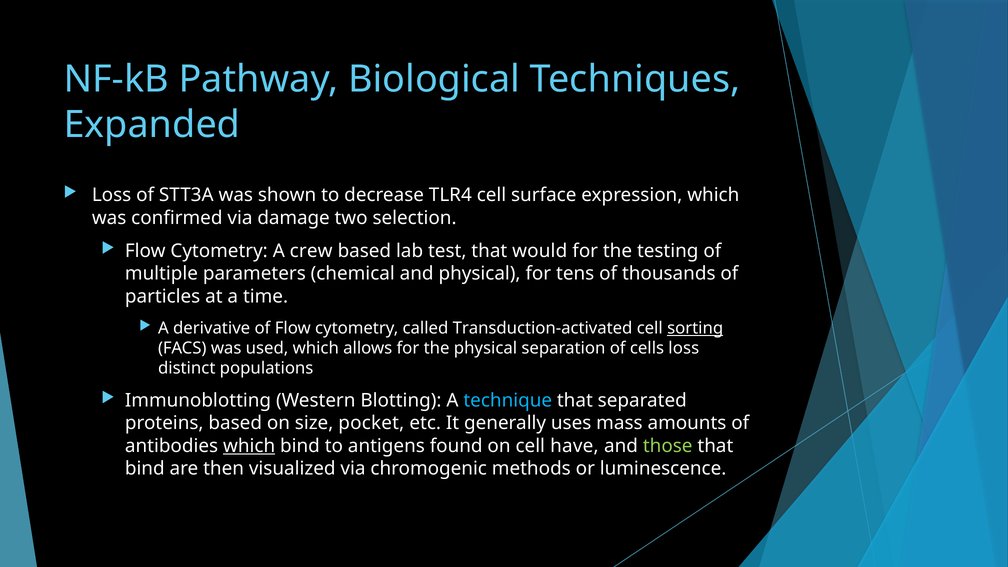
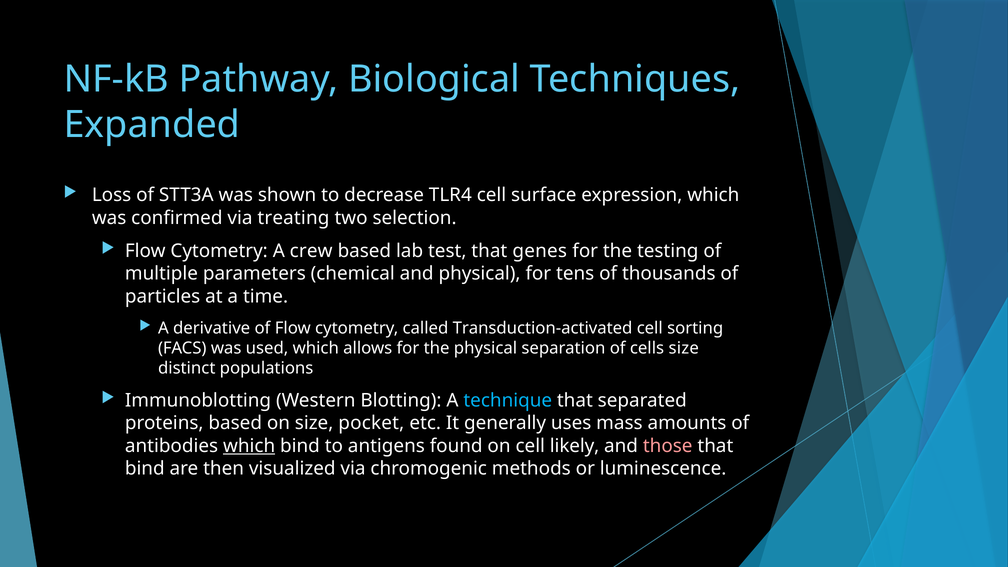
damage: damage -> treating (293, 218)
would: would -> genes (540, 251)
sorting underline: present -> none (695, 328)
cells loss: loss -> size (684, 348)
have: have -> likely (575, 446)
those colour: light green -> pink (668, 446)
